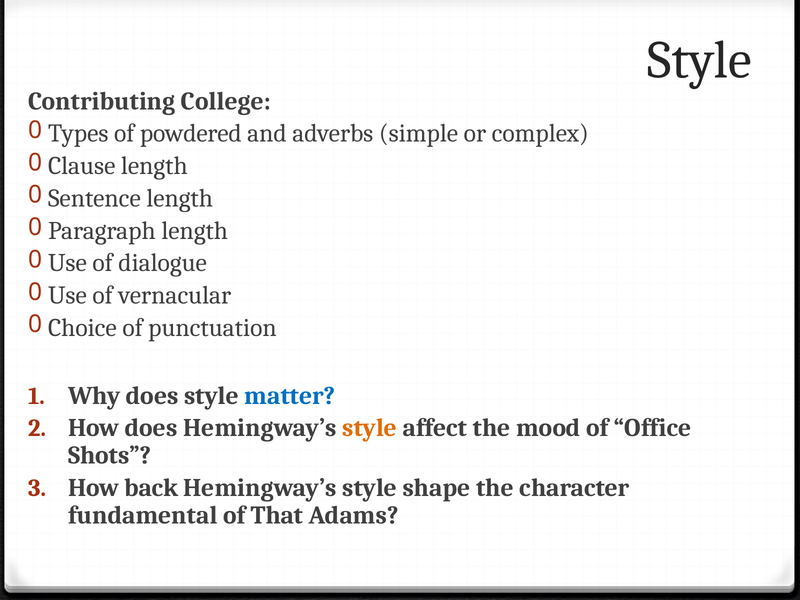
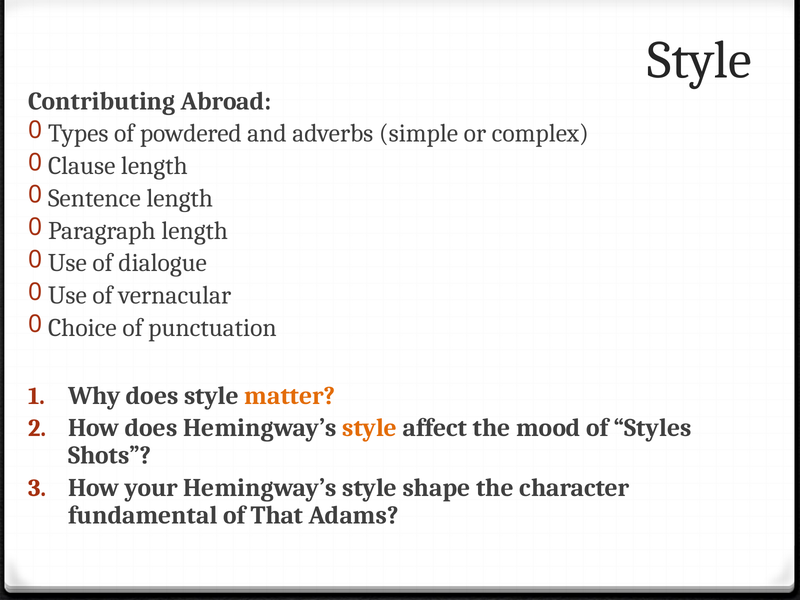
College: College -> Abroad (226, 101)
matter colour: blue -> orange (290, 396)
Office: Office -> Styles (653, 428)
back: back -> your (151, 488)
